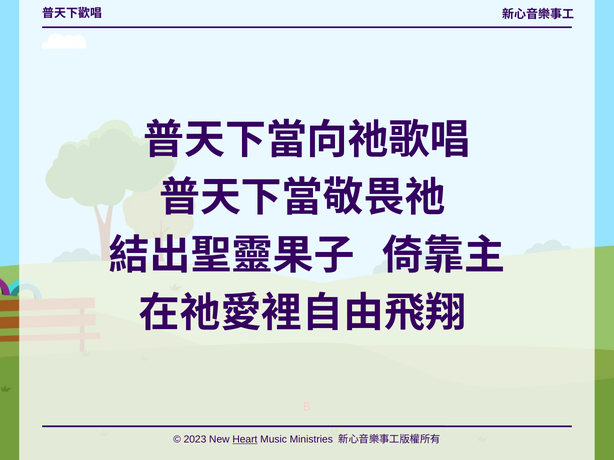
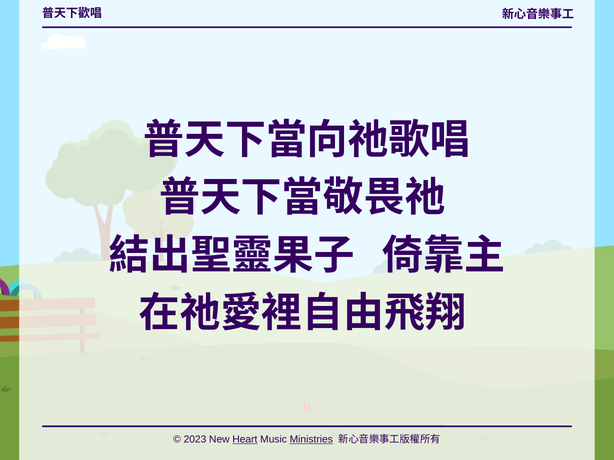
Ministries underline: none -> present (311, 440)
